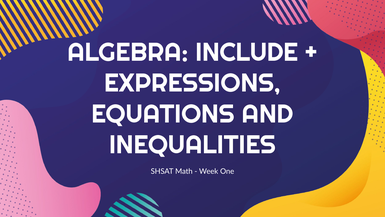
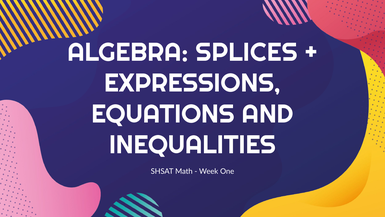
INCLUDE: INCLUDE -> SPLICES (247, 52)
